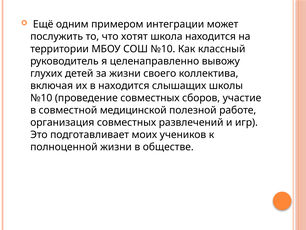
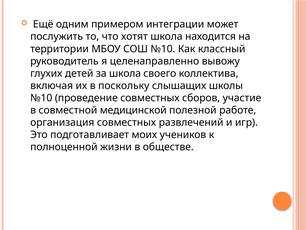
за жизни: жизни -> школа (125, 73)
в находится: находится -> поскольку (124, 85)
